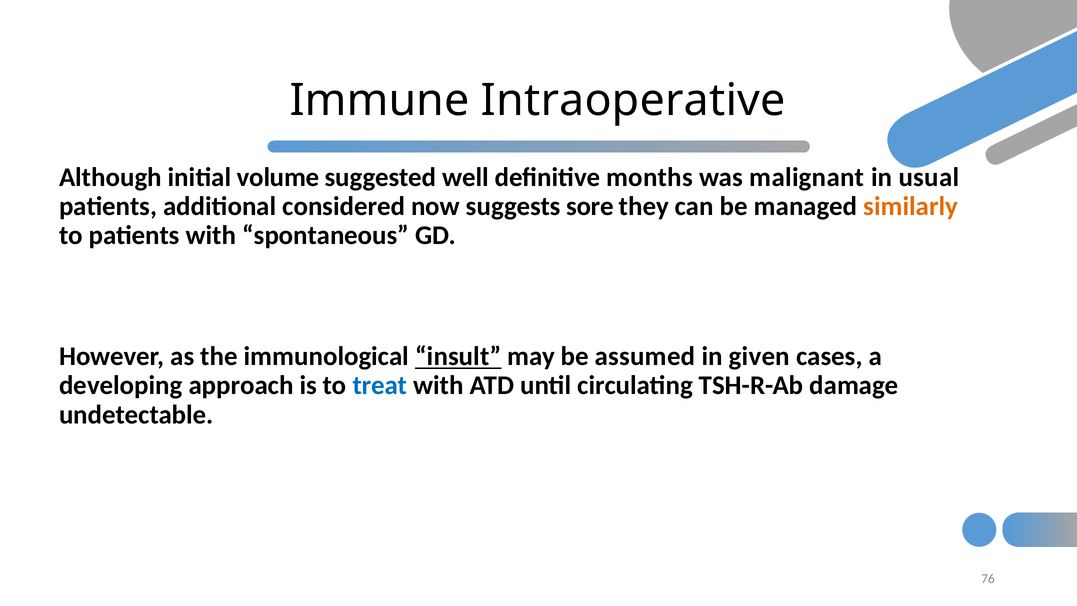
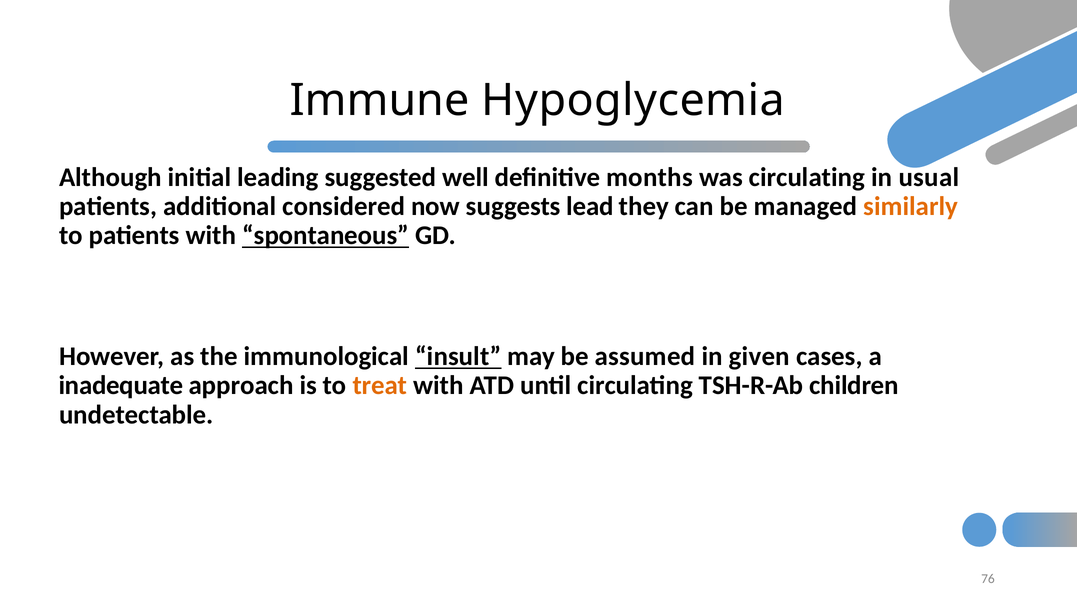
Intraoperative: Intraoperative -> Hypoglycemia (633, 100)
volume: volume -> leading (278, 177)
was malignant: malignant -> circulating (807, 177)
sore: sore -> lead (590, 206)
spontaneous underline: none -> present (326, 236)
developing: developing -> inadequate (121, 385)
treat colour: blue -> orange (380, 385)
damage: damage -> children (854, 385)
